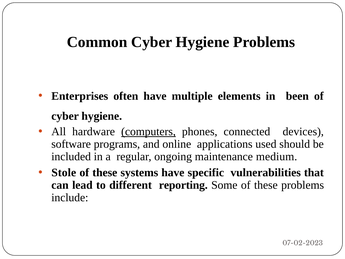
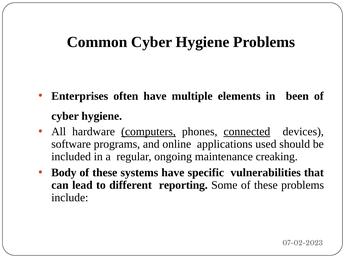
connected underline: none -> present (247, 132)
medium: medium -> creaking (277, 156)
Stole: Stole -> Body (64, 172)
